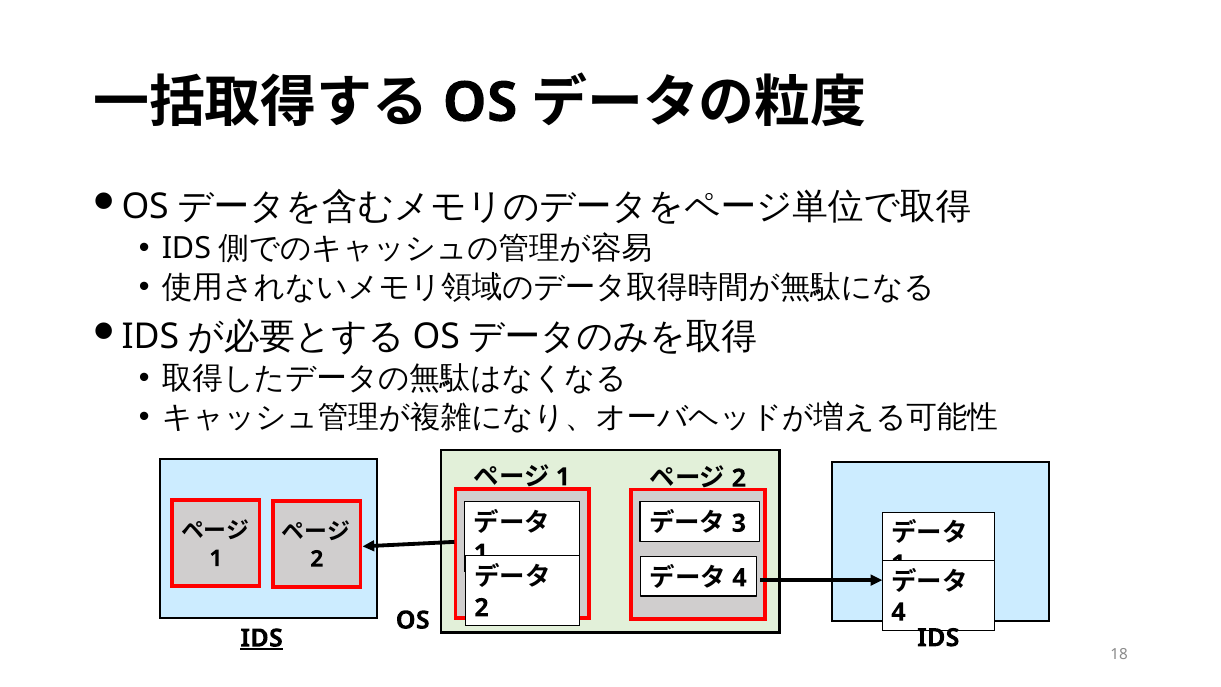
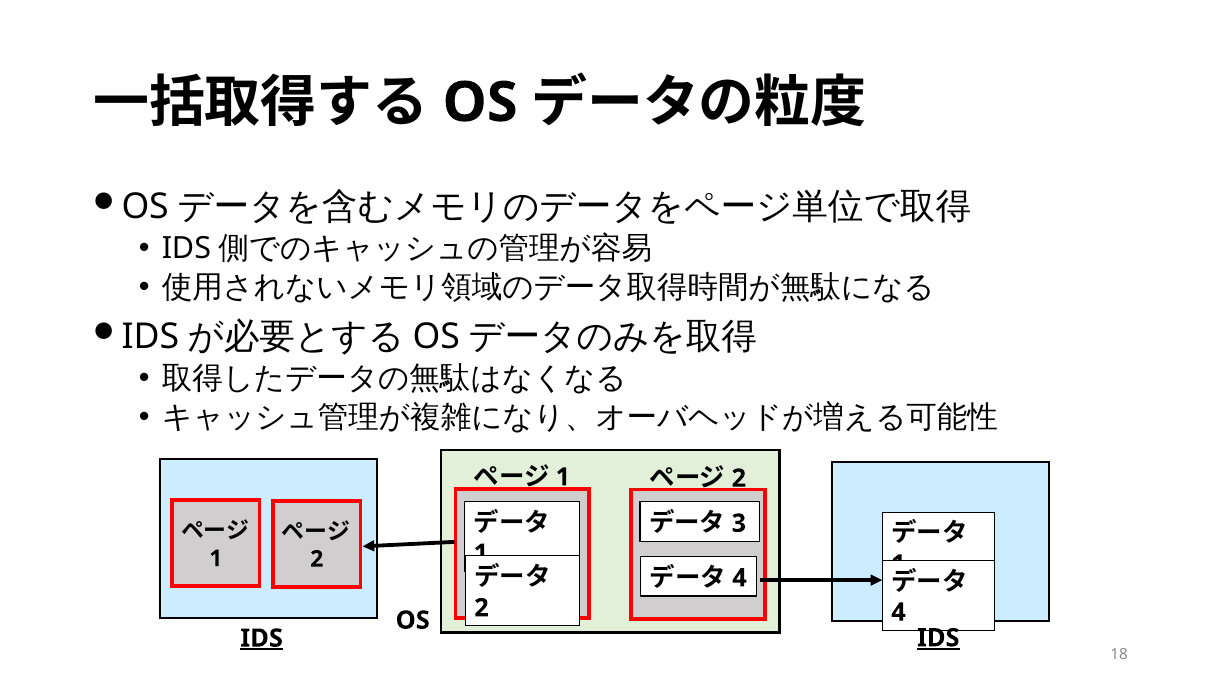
IDS underline: none -> present (938, 638)
